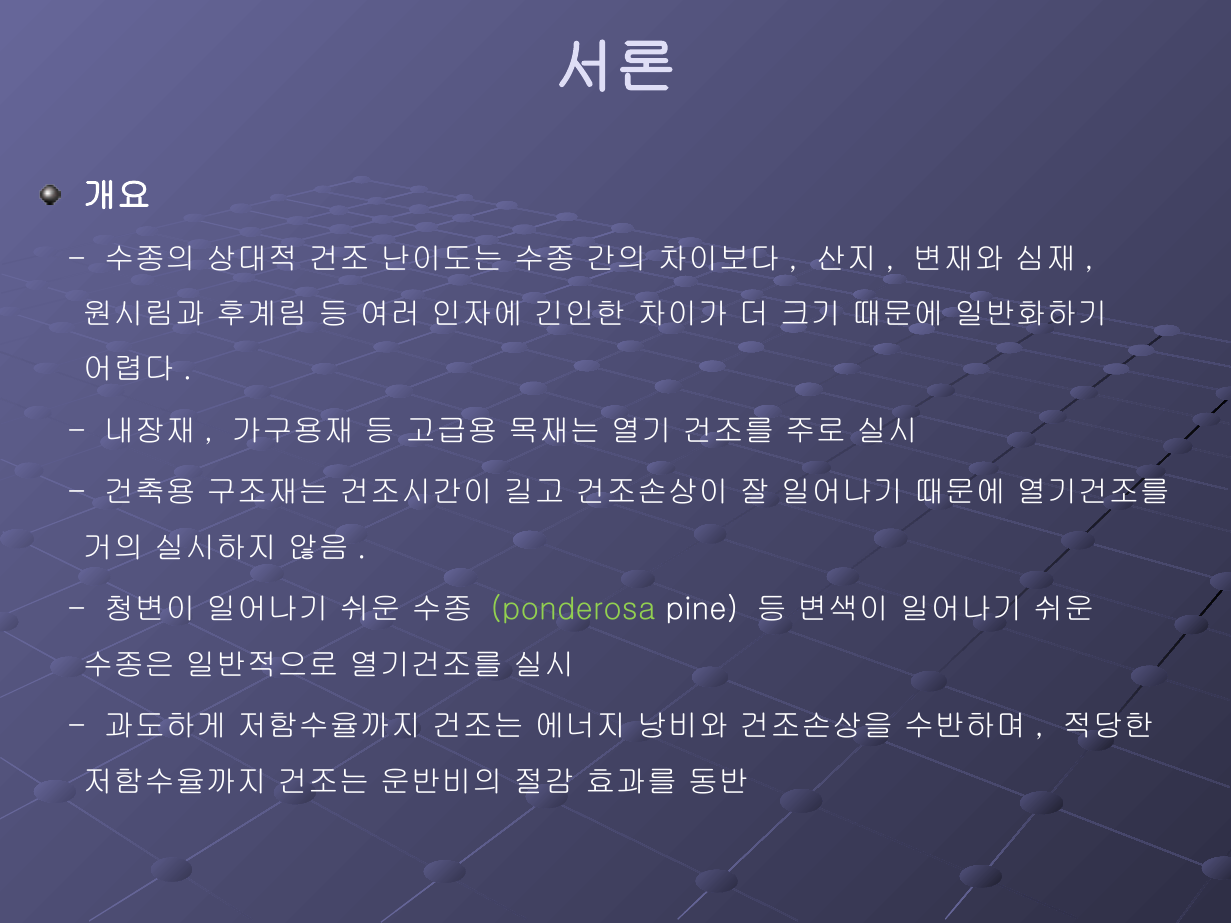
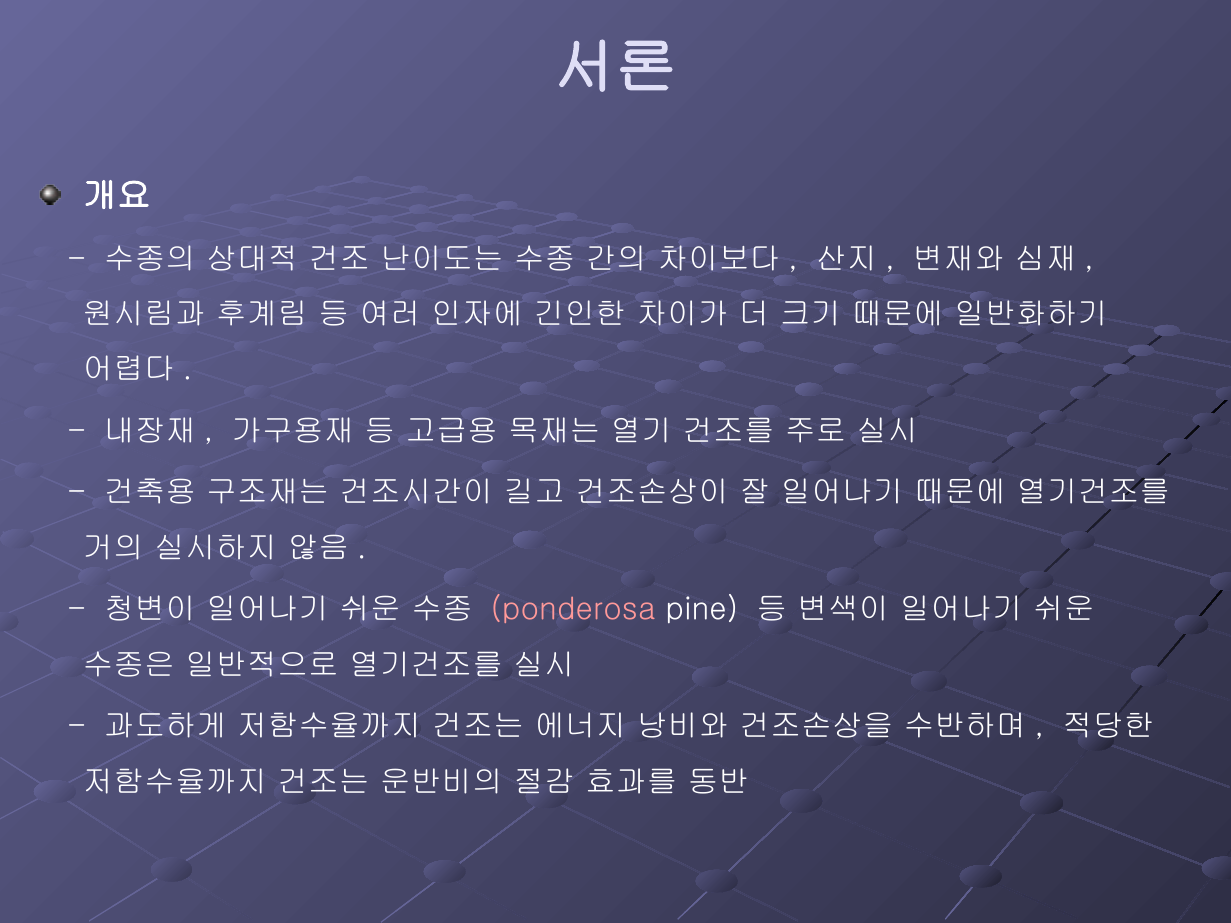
ponderosa colour: light green -> pink (573, 610)
